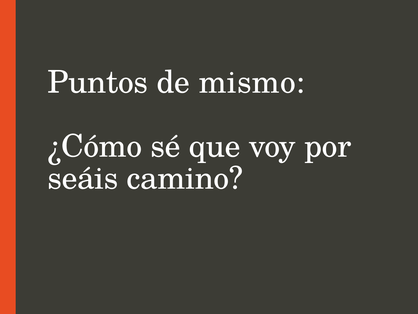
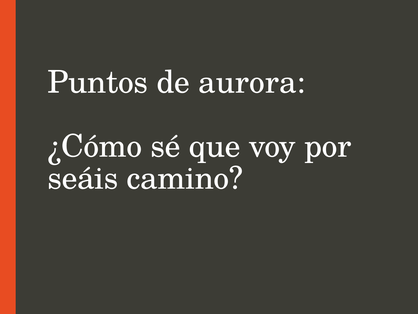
mismo: mismo -> aurora (252, 82)
